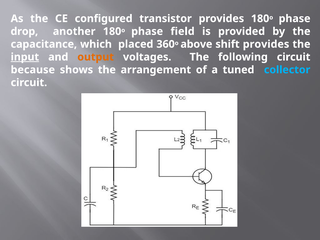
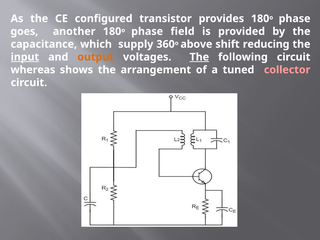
drop: drop -> goes (24, 31)
placed: placed -> supply (136, 44)
shift provides: provides -> reducing (266, 44)
The underline: none -> present (199, 57)
because: because -> whereas (33, 70)
collector colour: light blue -> pink (287, 70)
